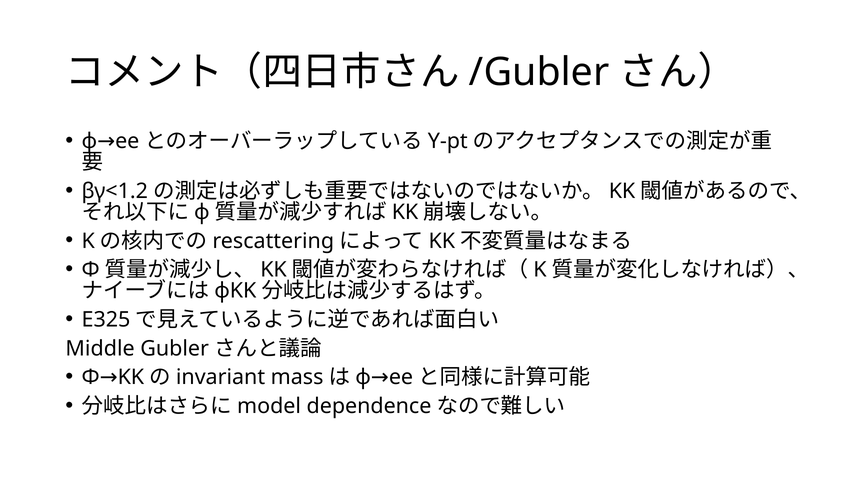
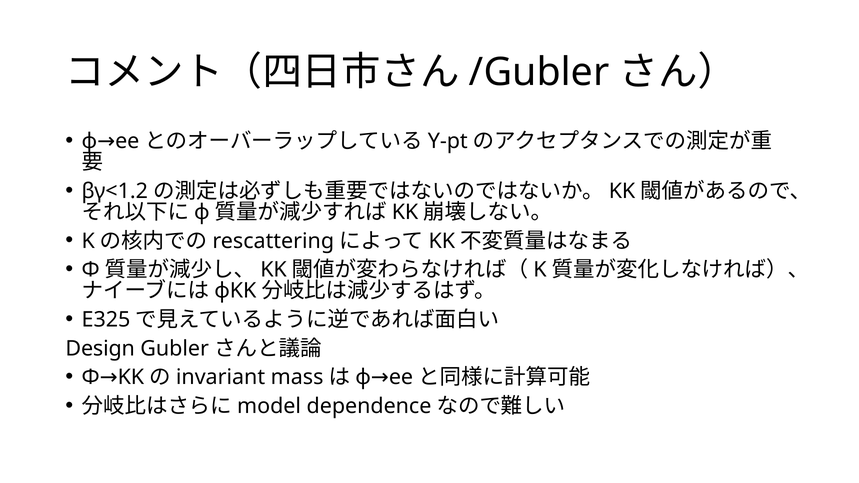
Middle: Middle -> Design (100, 349)
